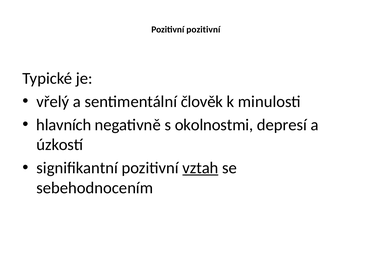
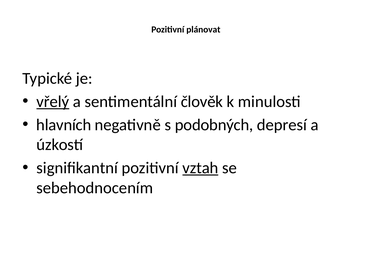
Pozitivní pozitivní: pozitivní -> plánovat (203, 30)
vřelý underline: none -> present (53, 102)
okolnostmi: okolnostmi -> podobných (214, 125)
